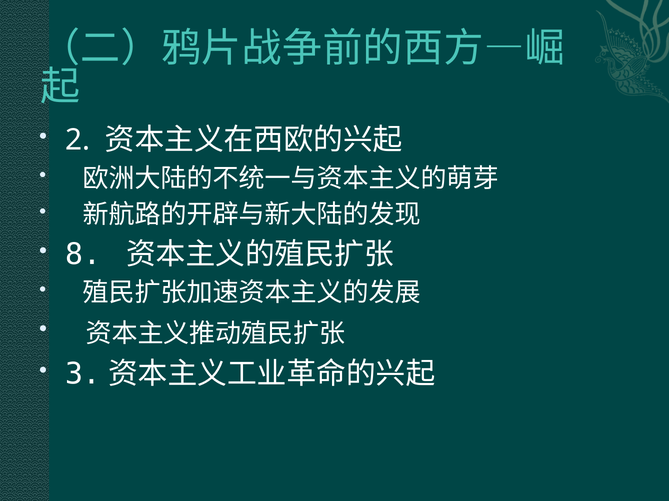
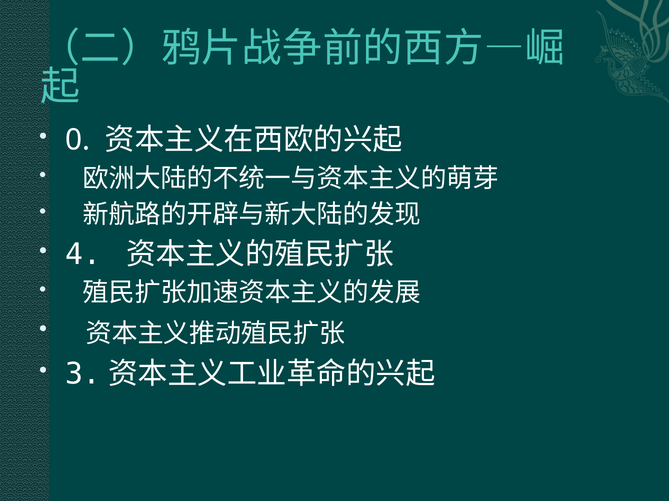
2: 2 -> 0 (78, 140)
8: 8 -> 4 (83, 255)
